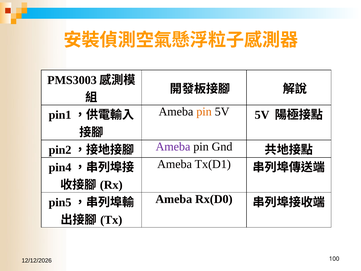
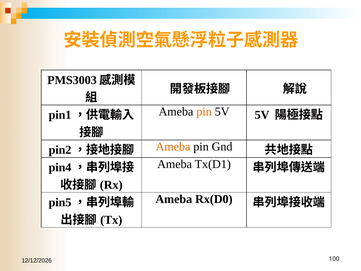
Ameba colour: purple -> orange (173, 147)
